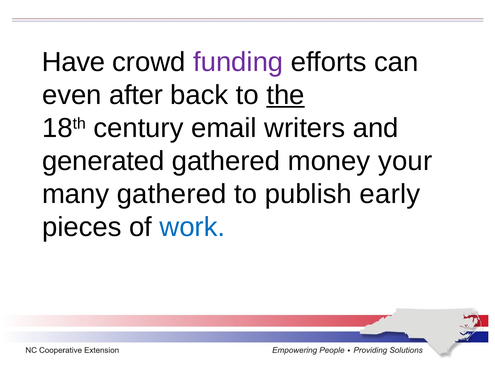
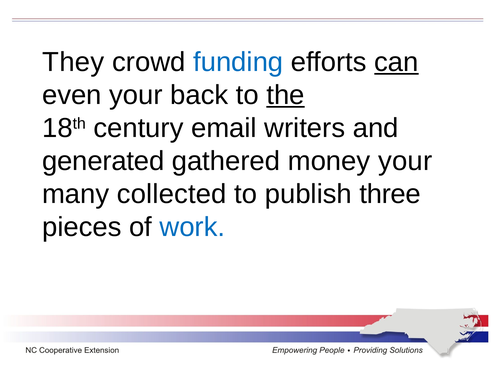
Have: Have -> They (73, 62)
funding colour: purple -> blue (238, 62)
can underline: none -> present (396, 62)
even after: after -> your (136, 95)
many gathered: gathered -> collected (172, 194)
early: early -> three (390, 194)
